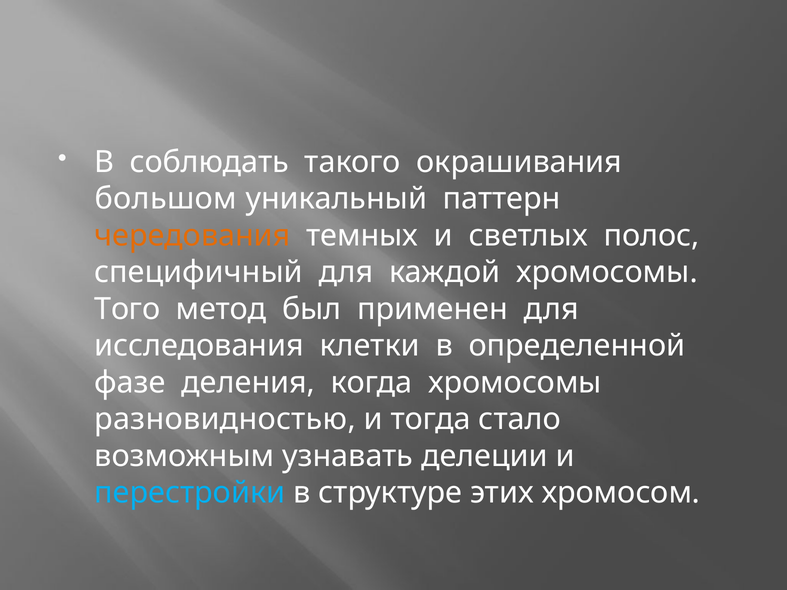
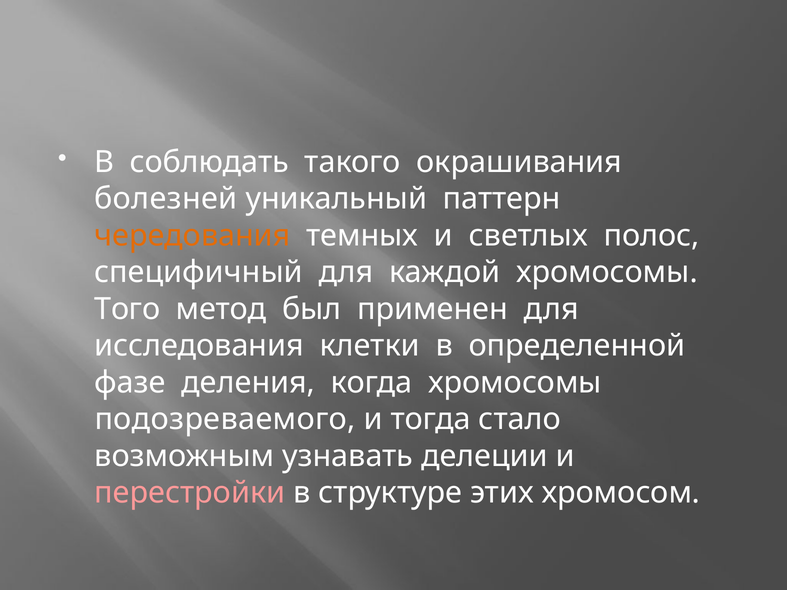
большом: большом -> болезней (166, 199)
разновидностью: разновидностью -> подозреваемого (225, 419)
перестройки colour: light blue -> pink (190, 493)
